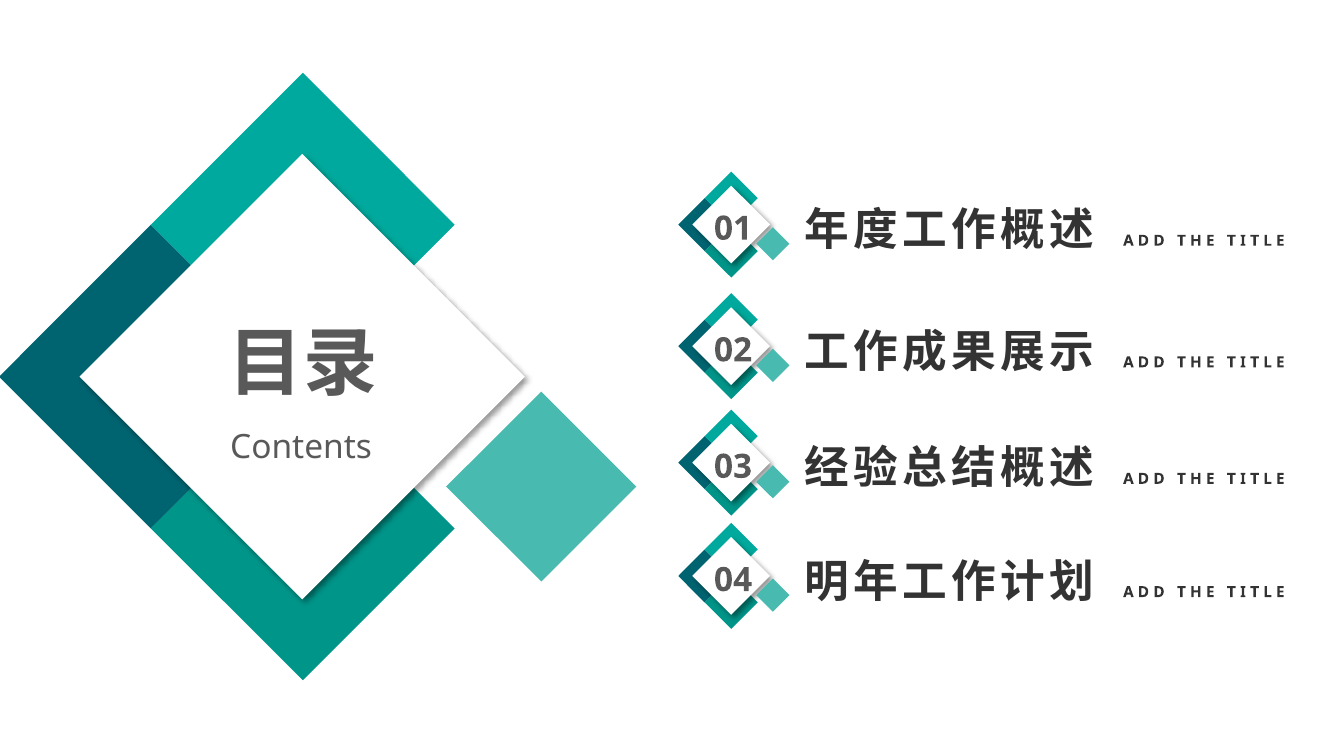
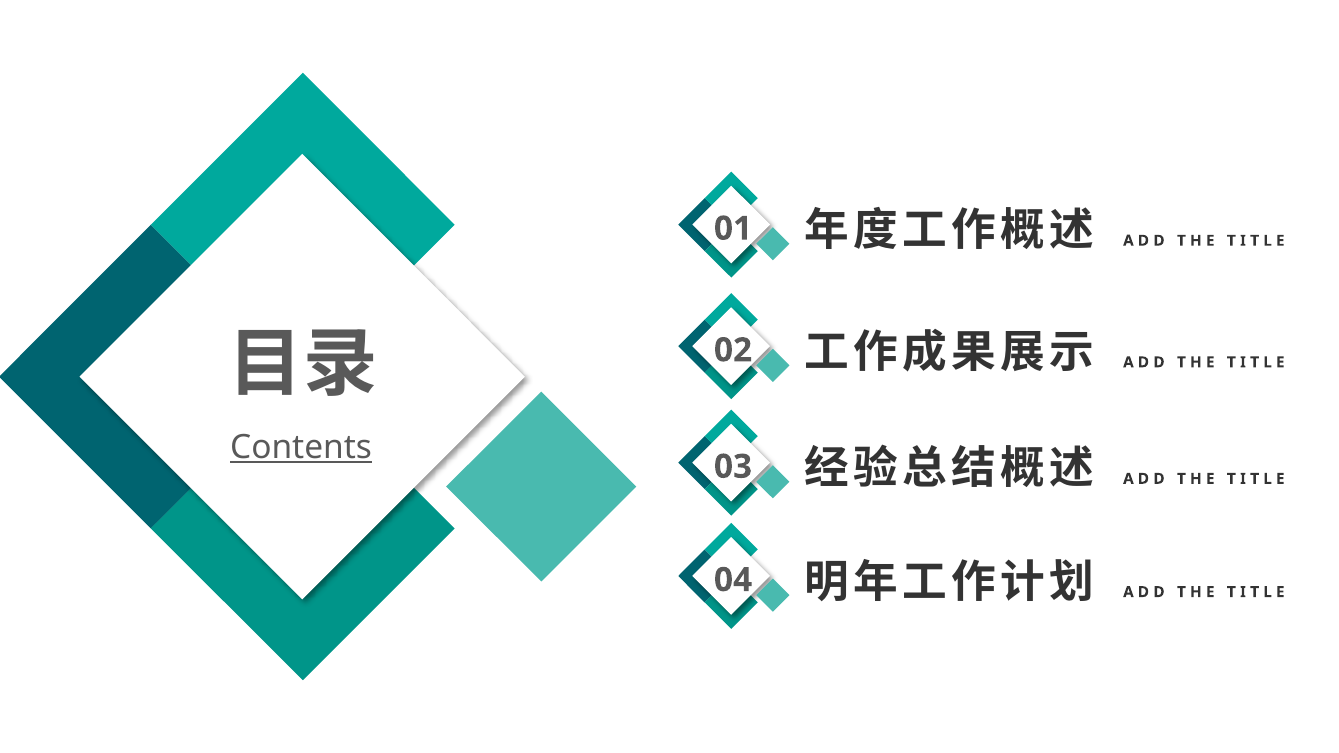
Contents underline: none -> present (301, 447)
